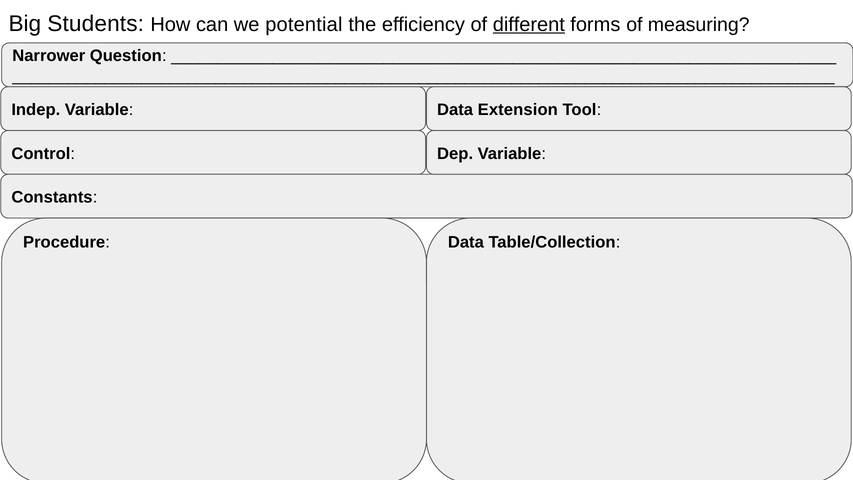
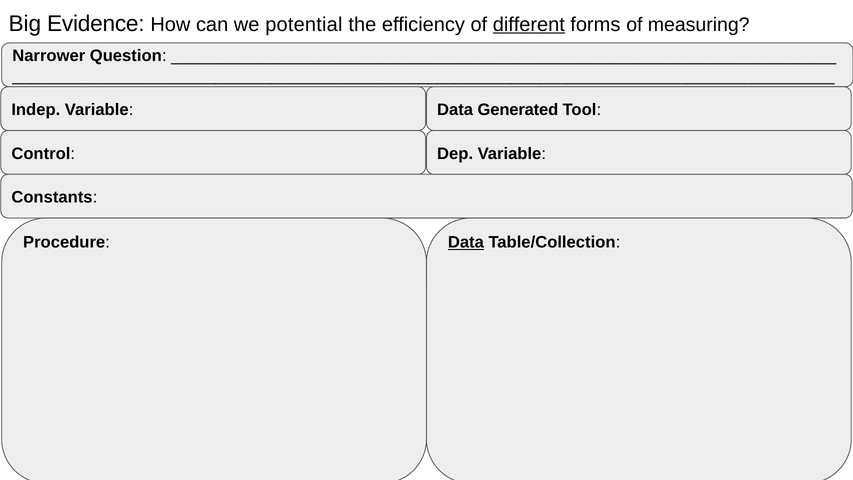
Students: Students -> Evidence (96, 24)
Extension: Extension -> Generated (518, 110)
Data underline: none -> present (466, 242)
